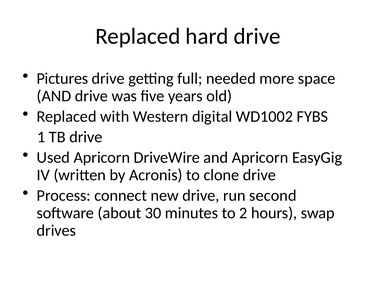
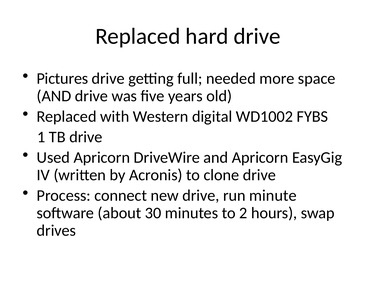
second: second -> minute (273, 196)
